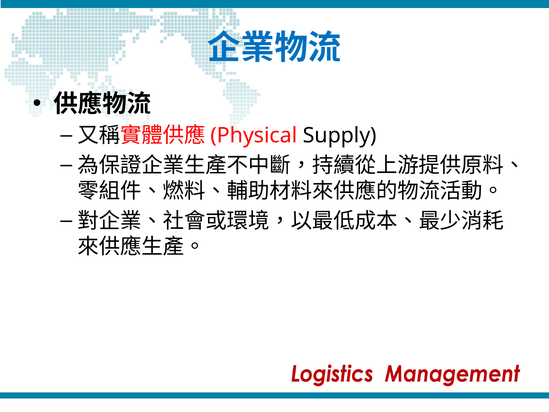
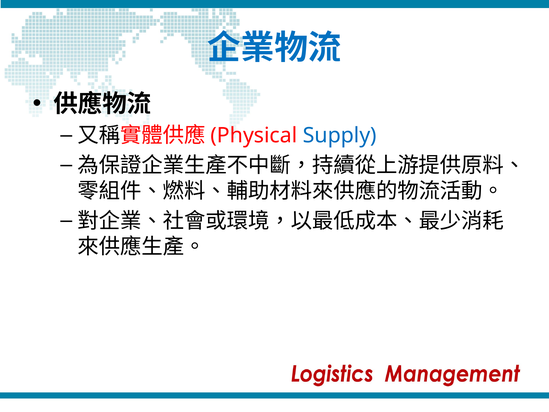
Supply colour: black -> blue (340, 135)
